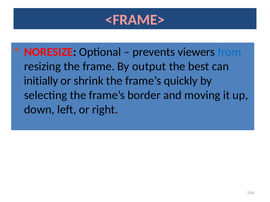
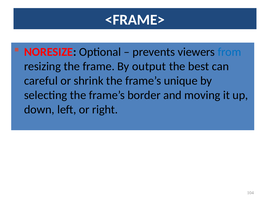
<FRAME> colour: pink -> white (135, 20)
initially: initially -> careful (41, 81)
quickly: quickly -> unique (181, 81)
